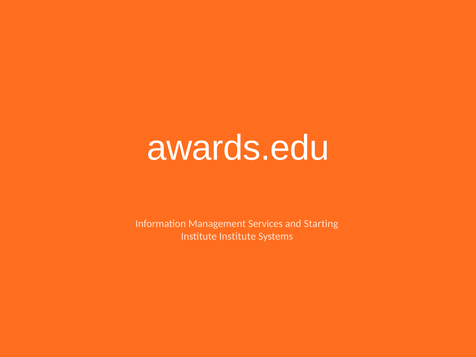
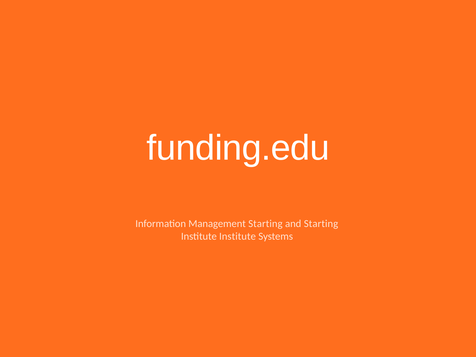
awards.edu: awards.edu -> funding.edu (238, 148)
Management Services: Services -> Starting (265, 224)
